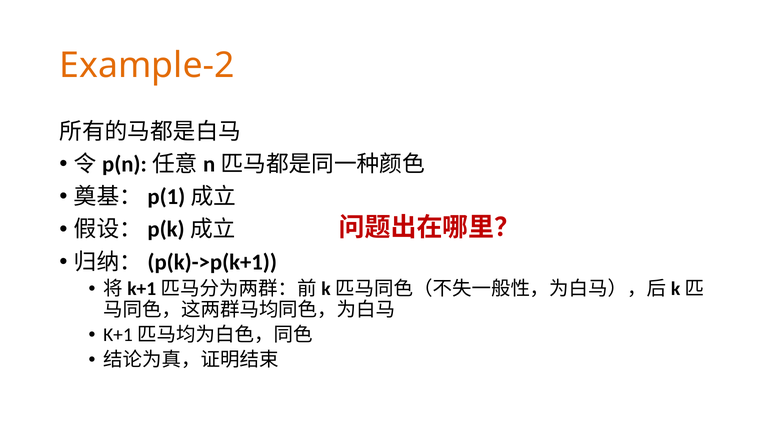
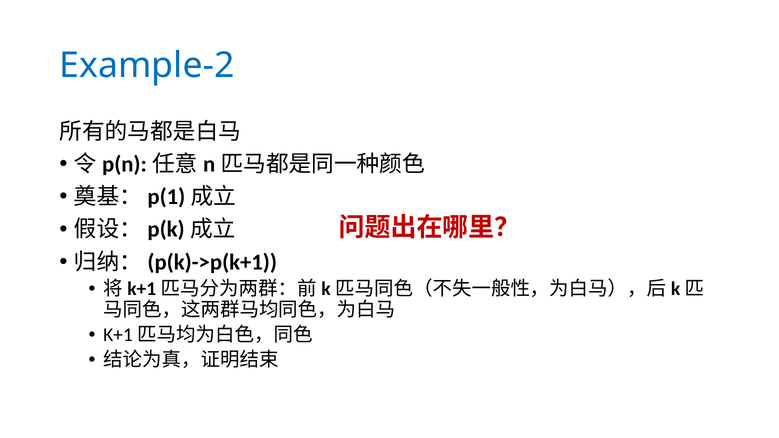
Example-2 colour: orange -> blue (147, 65)
